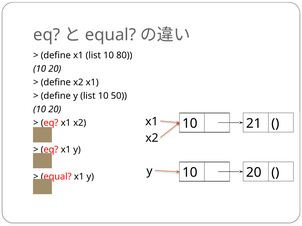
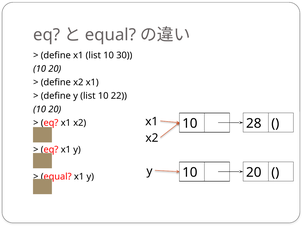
80: 80 -> 30 (124, 55)
50: 50 -> 22 (119, 96)
21: 21 -> 28 (254, 124)
